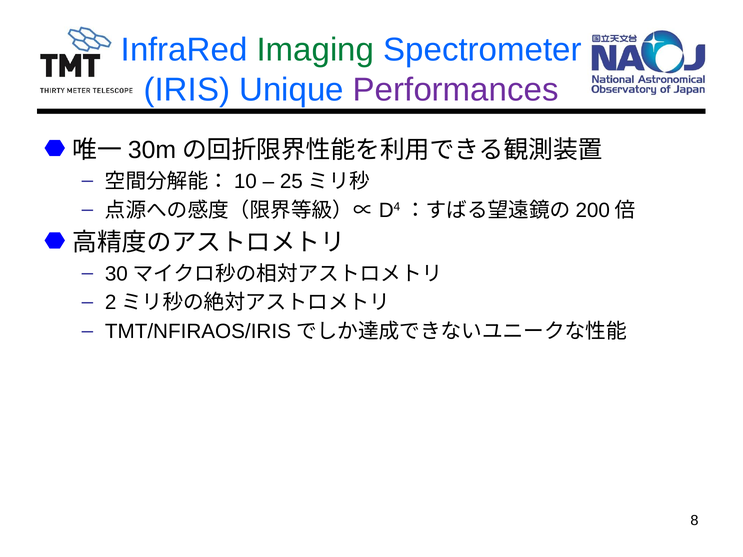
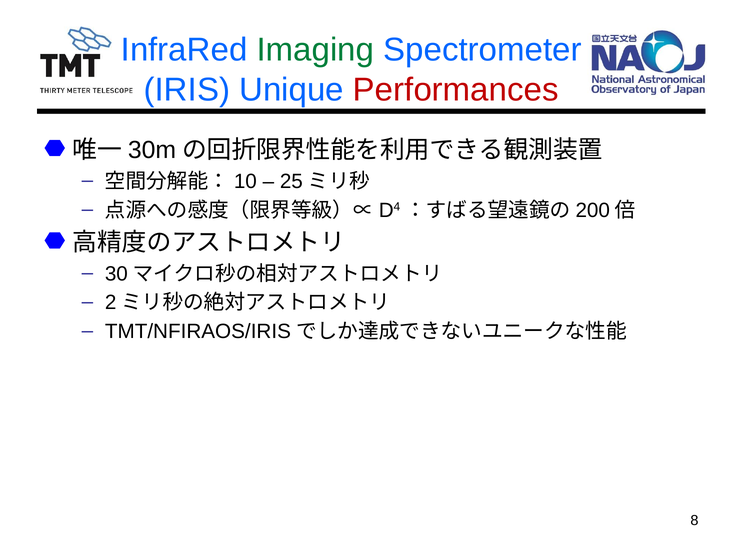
Performances colour: purple -> red (456, 90)
